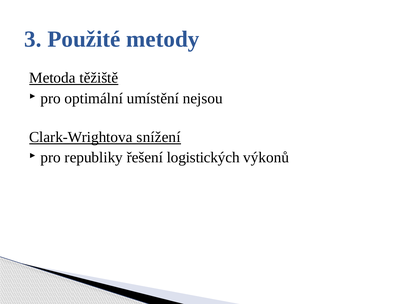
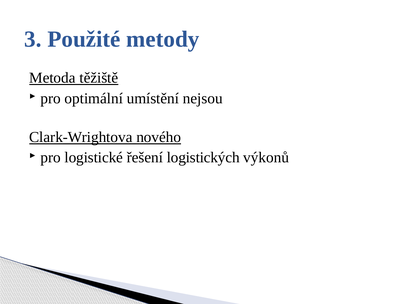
snížení: snížení -> nového (159, 137)
republiky: republiky -> logistické (94, 158)
